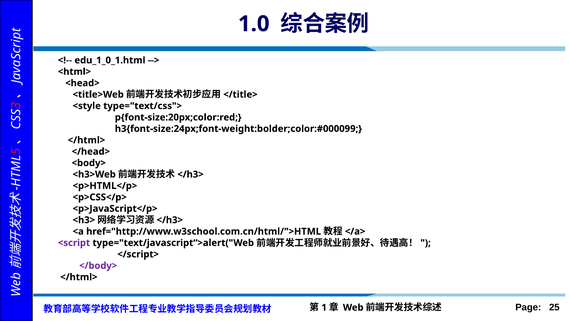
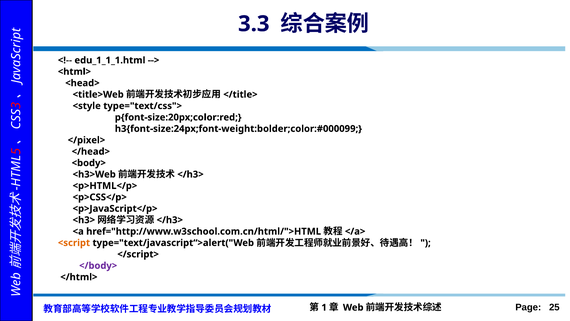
1.0: 1.0 -> 3.3 (254, 24)
edu_1_0_1.html: edu_1_0_1.html -> edu_1_1_1.html (110, 60)
</html>: </html> -> </pixel> (86, 140)
<script colour: purple -> orange (74, 243)
